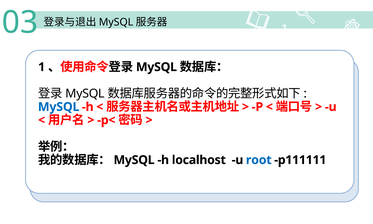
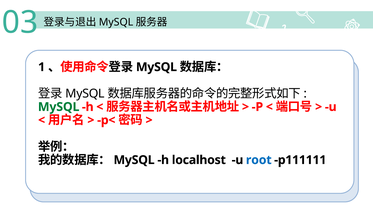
MySQL colour: blue -> green (59, 107)
